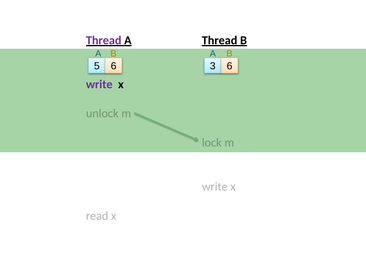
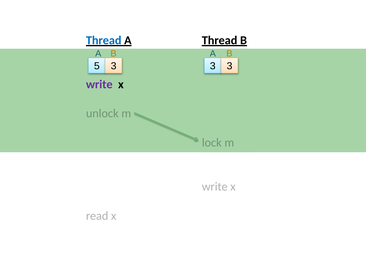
Thread colour: purple -> blue (104, 40)
5 6: 6 -> 3 (114, 66)
6: 6 -> 3 (230, 66)
